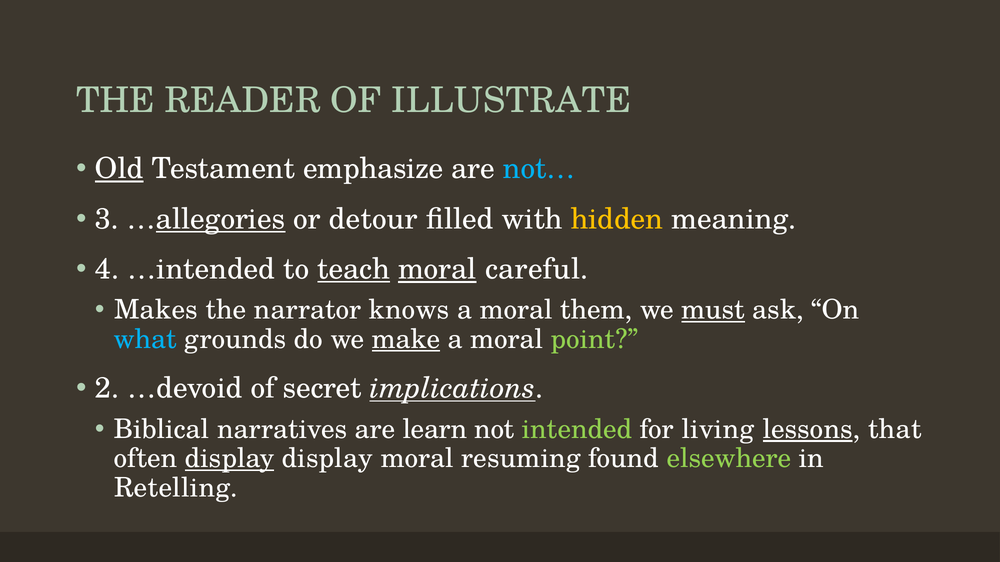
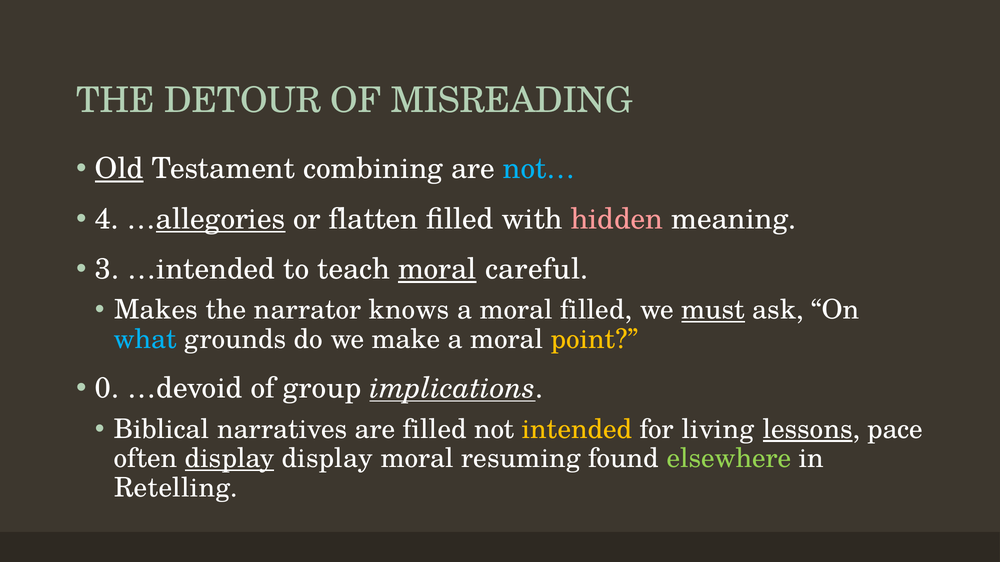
READER: READER -> DETOUR (243, 101)
ILLUSTRATE: ILLUSTRATE -> MISREADING (512, 101)
emphasize: emphasize -> combining (373, 169)
3: 3 -> 4 (107, 219)
detour: detour -> flatten (374, 219)
hidden colour: yellow -> pink (617, 219)
4: 4 -> 3 (107, 269)
teach underline: present -> none (354, 269)
moral them: them -> filled (596, 310)
make underline: present -> none (406, 340)
point colour: light green -> yellow (594, 340)
2: 2 -> 0 (107, 389)
secret: secret -> group (322, 389)
are learn: learn -> filled (435, 430)
intended colour: light green -> yellow (577, 430)
that: that -> pace (895, 430)
